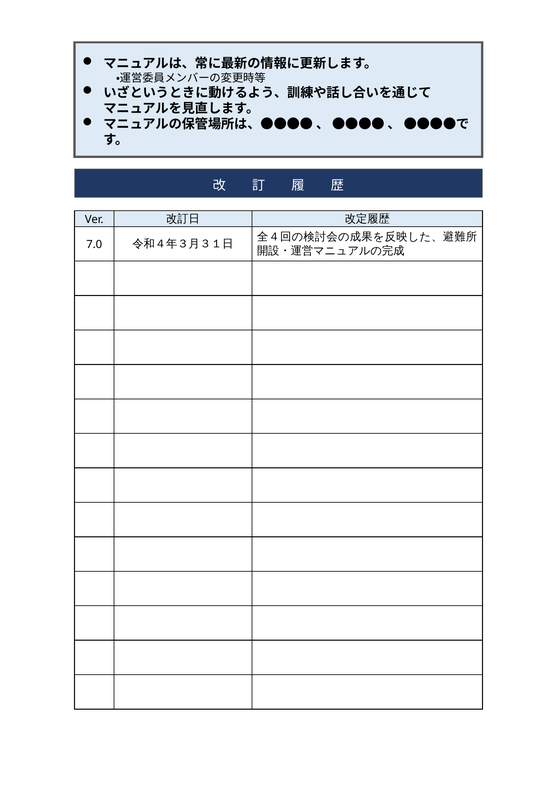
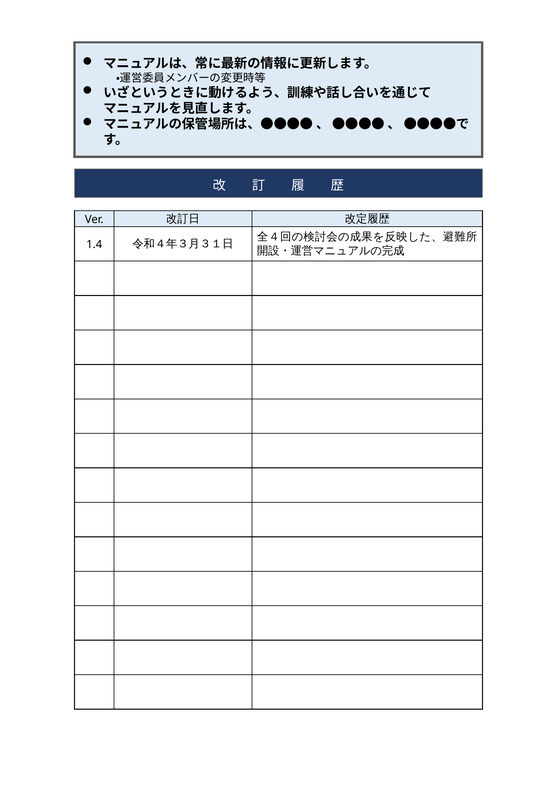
7.0: 7.0 -> 1.4 (94, 244)
